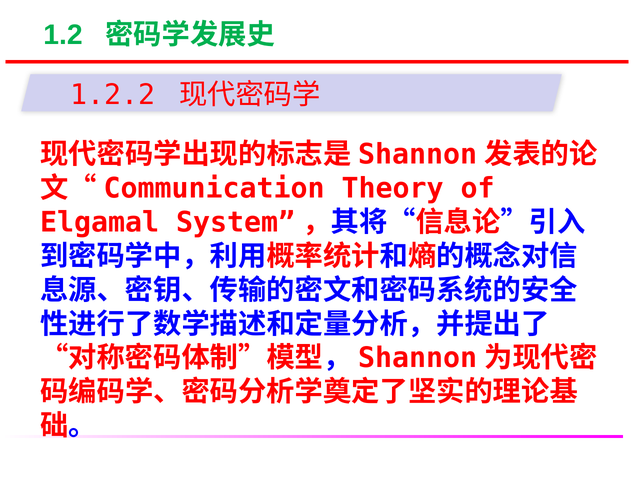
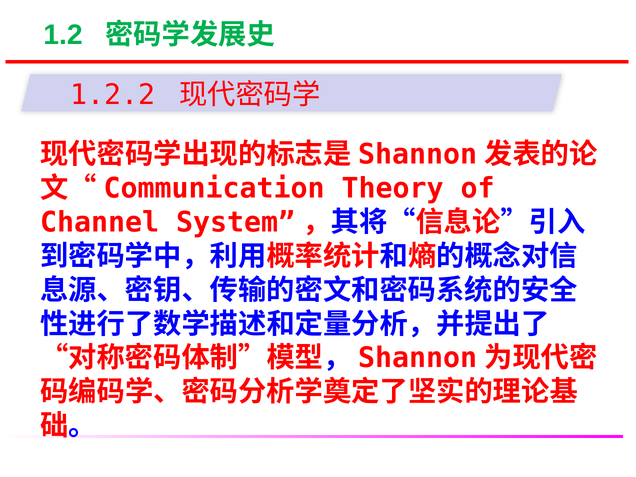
Elgamal: Elgamal -> Channel (100, 222)
